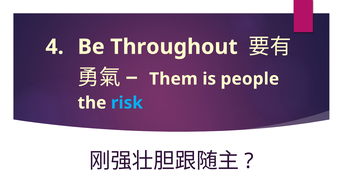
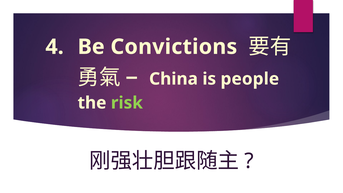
Throughout: Throughout -> Convictions (174, 47)
Them: Them -> China (173, 79)
risk colour: light blue -> light green (127, 103)
